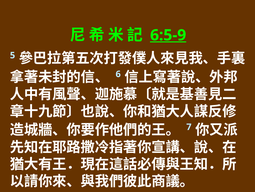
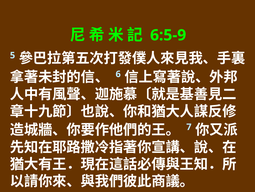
6:5-9 underline: present -> none (168, 35)
